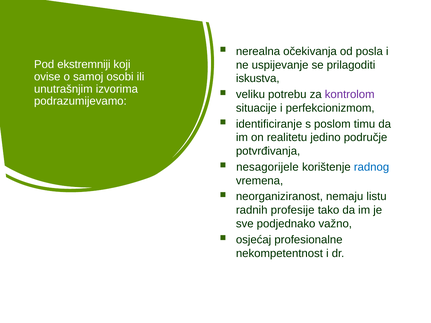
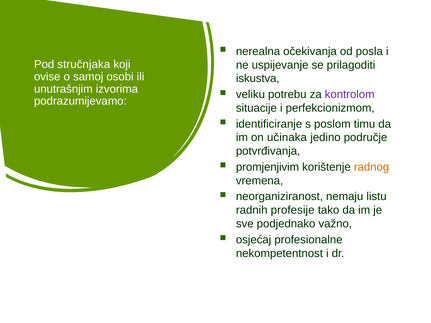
ekstremniji: ekstremniji -> stručnjaka (84, 65)
realitetu: realitetu -> učinaka (287, 138)
nesagorijele: nesagorijele -> promjenjivim (268, 167)
radnog colour: blue -> orange (372, 167)
